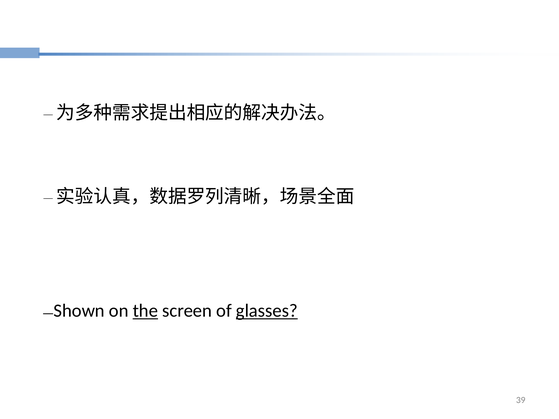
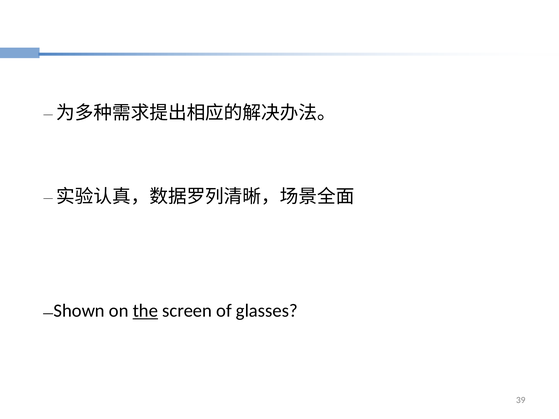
glasses underline: present -> none (267, 311)
